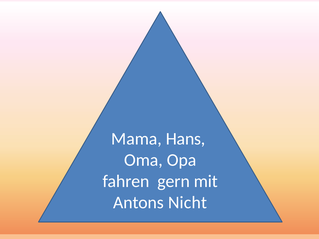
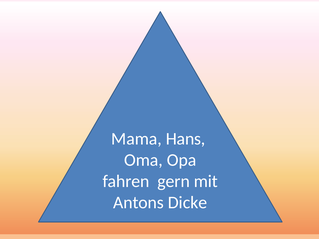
Nicht: Nicht -> Dicke (188, 203)
